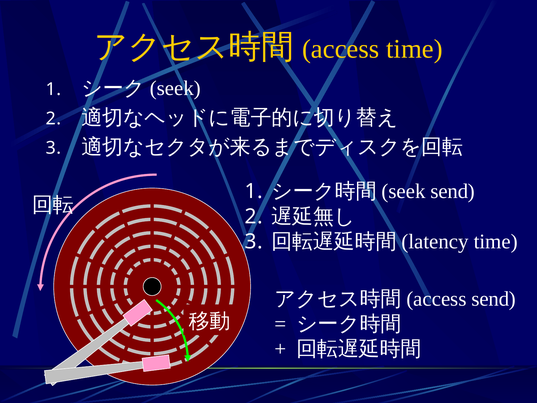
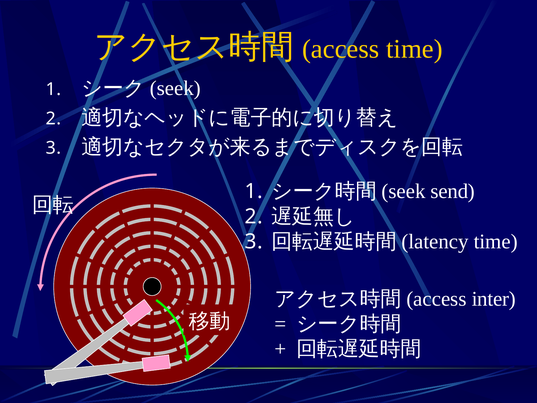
send: send -> inter (494, 299)
